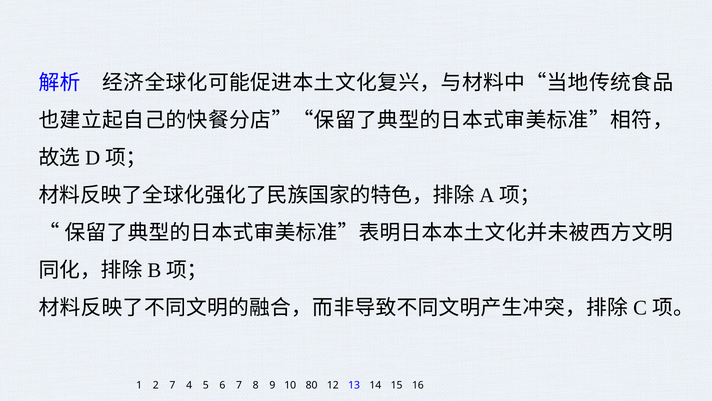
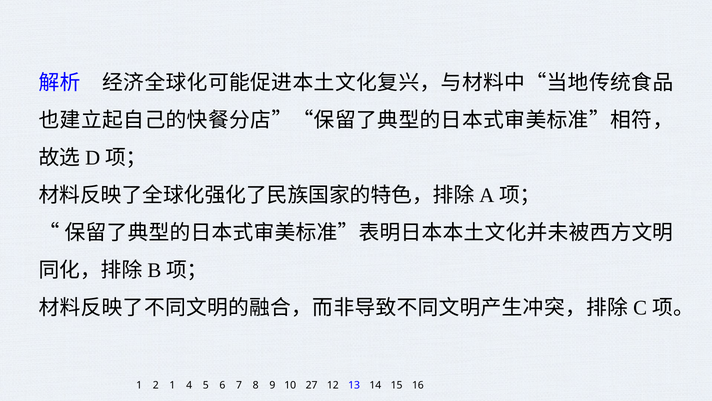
2 7: 7 -> 1 (172, 385)
80: 80 -> 27 (312, 385)
